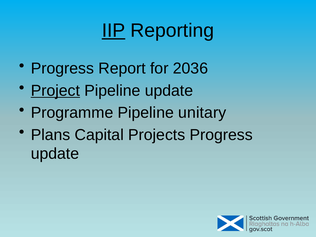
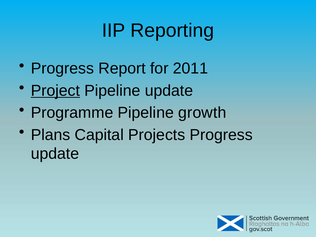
IIP underline: present -> none (114, 31)
2036: 2036 -> 2011 (190, 68)
unitary: unitary -> growth (202, 113)
